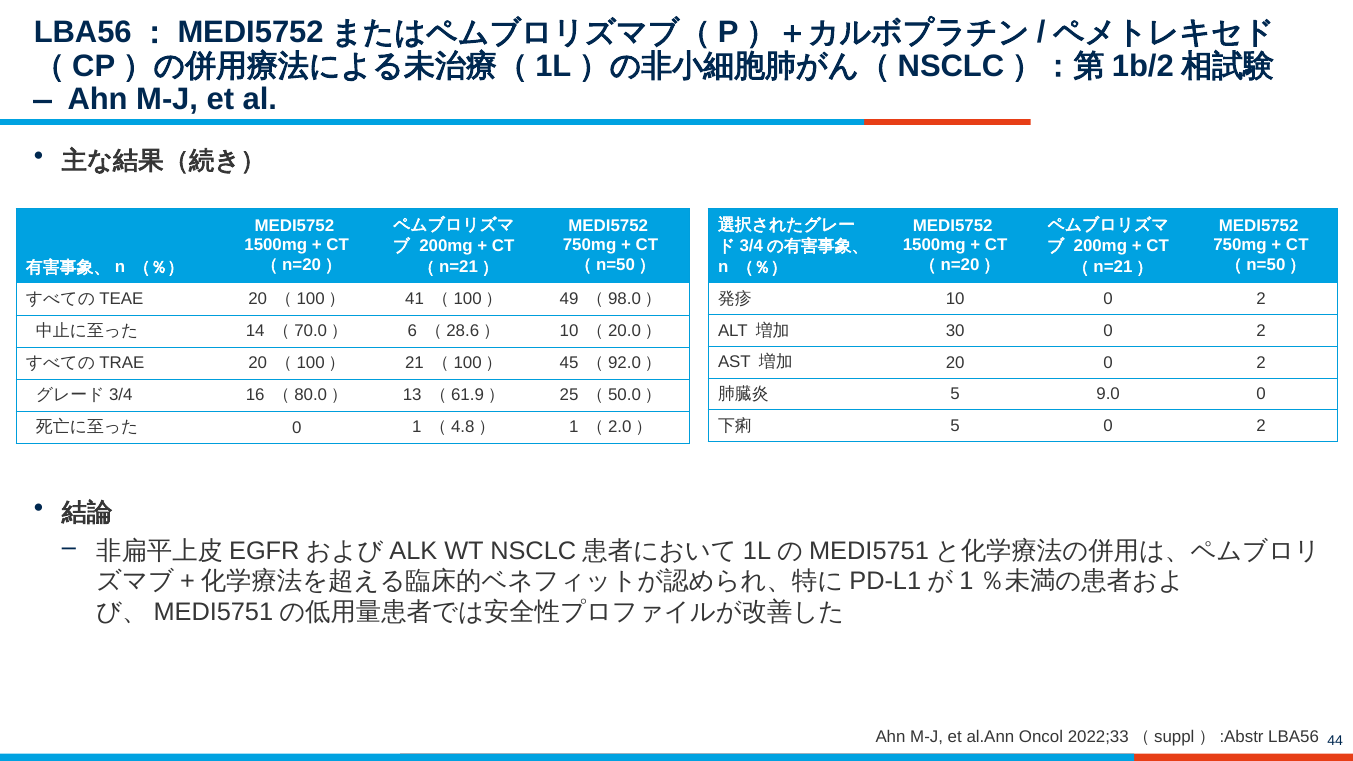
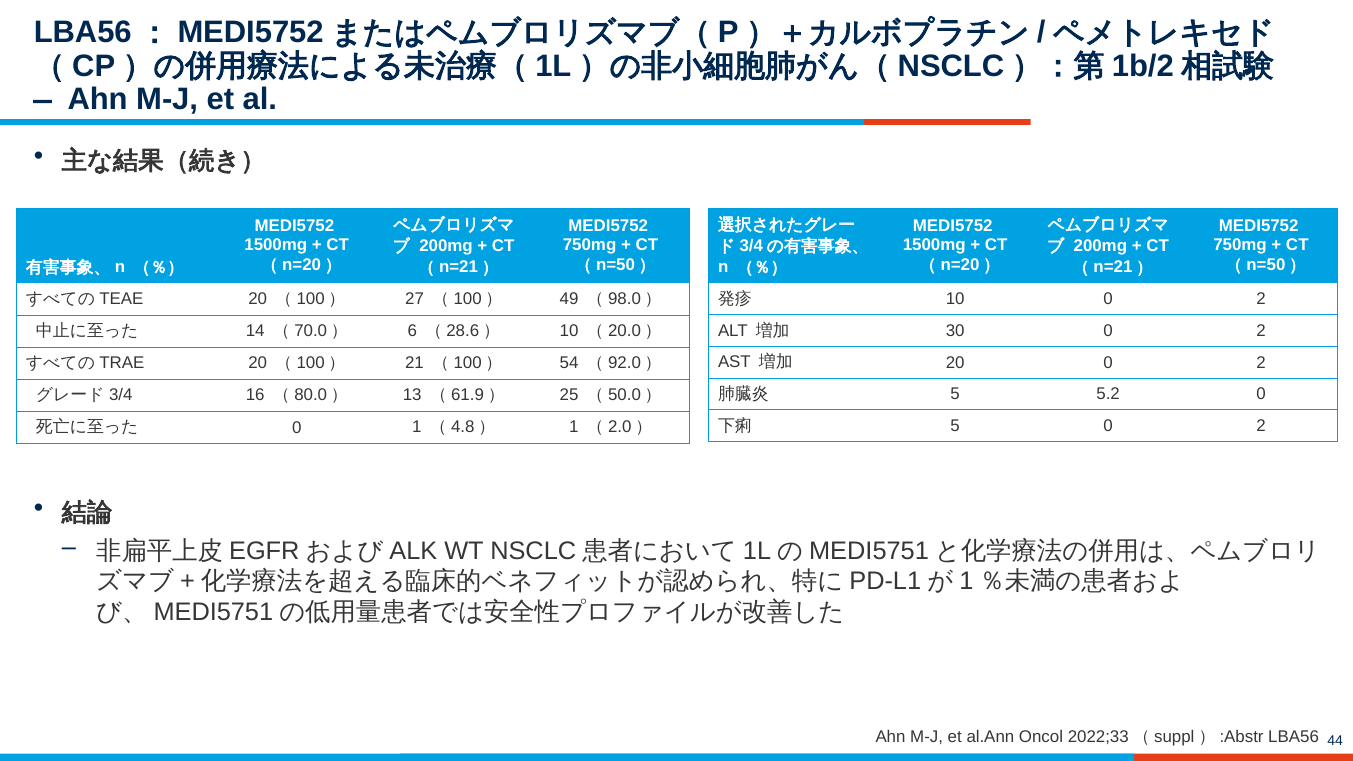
41: 41 -> 27 (415, 299)
45: 45 -> 54 (569, 363)
9.0: 9.0 -> 5.2 (1108, 394)
